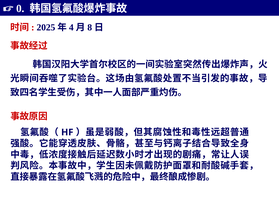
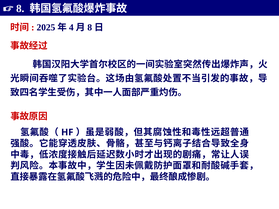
0: 0 -> 8 (20, 9)
